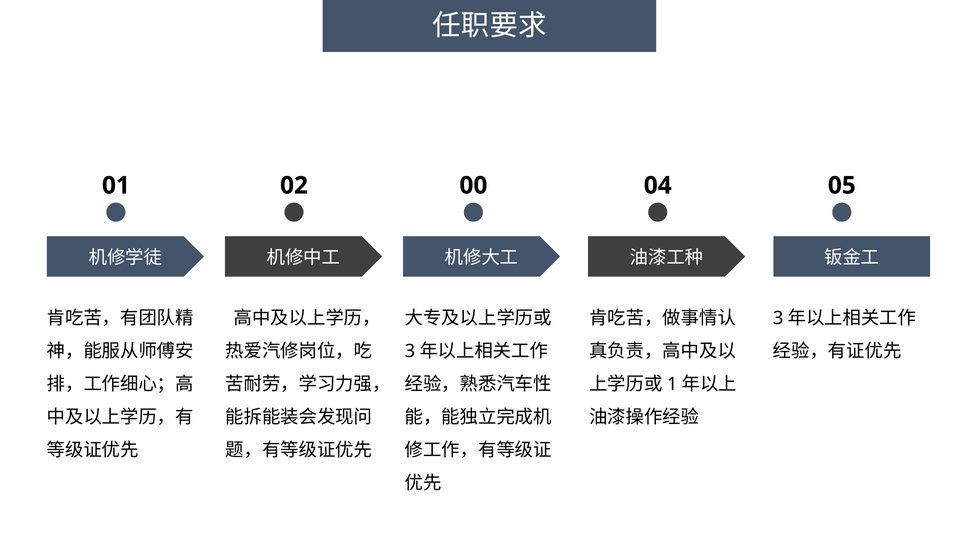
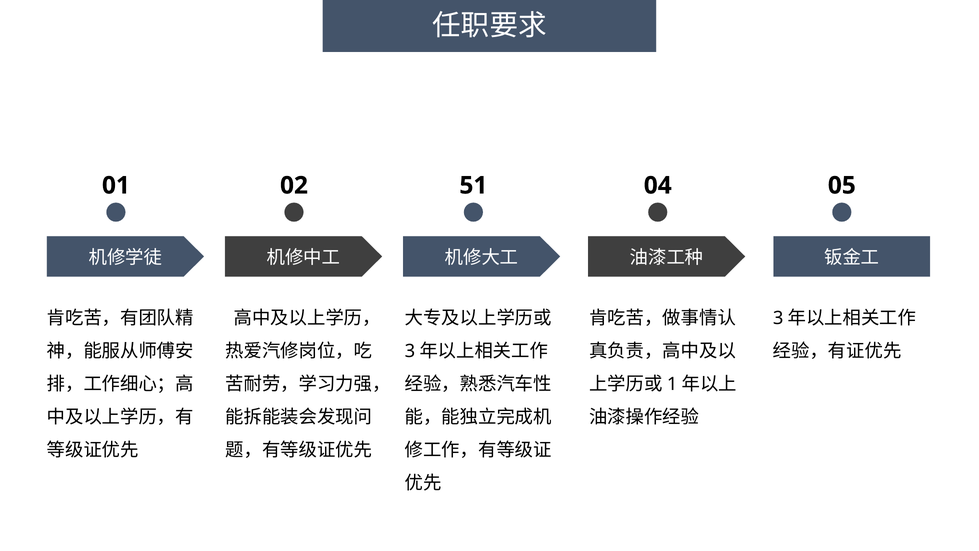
00: 00 -> 51 (473, 185)
